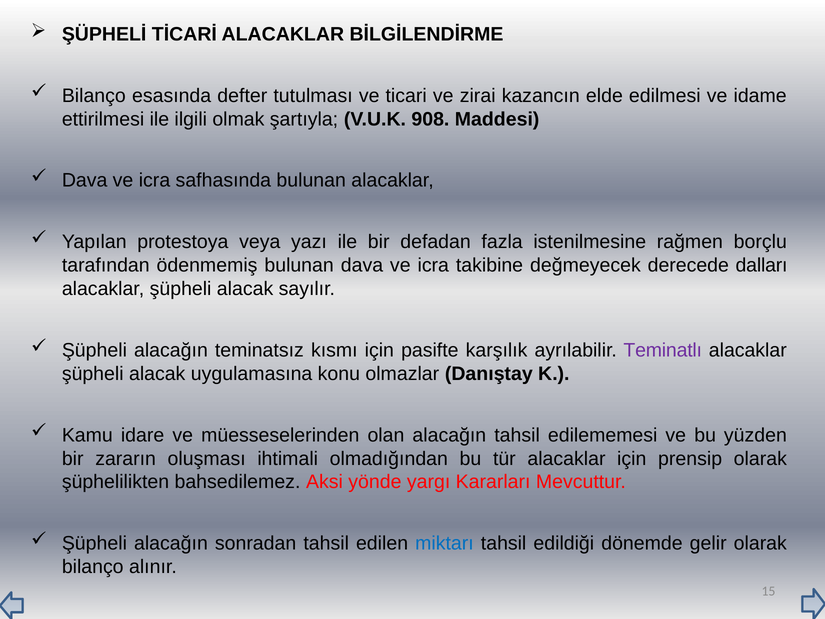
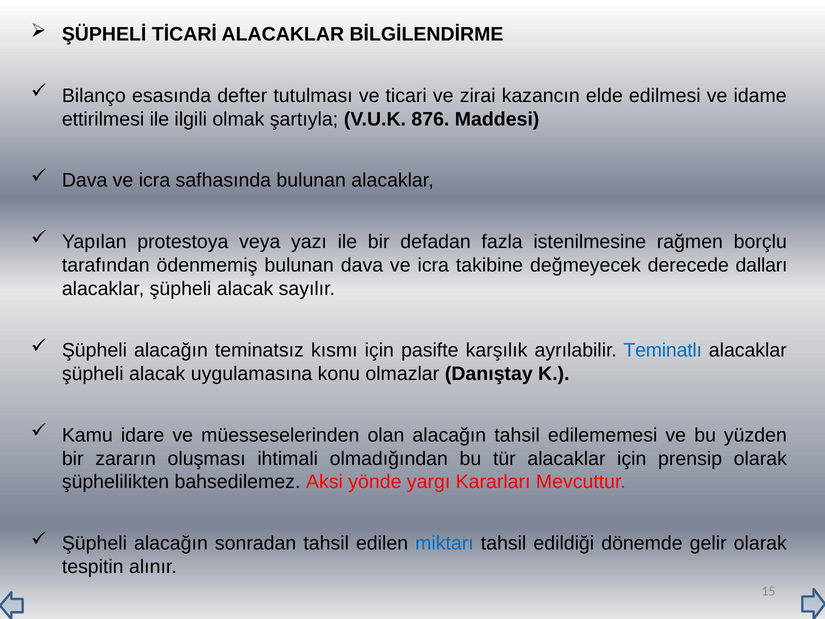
908: 908 -> 876 (430, 119)
Teminatlı colour: purple -> blue (663, 350)
bilanço: bilanço -> tespitin (93, 567)
